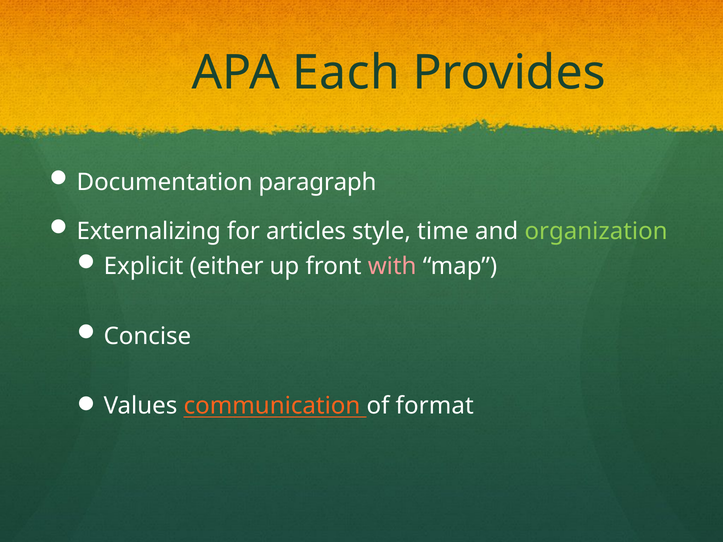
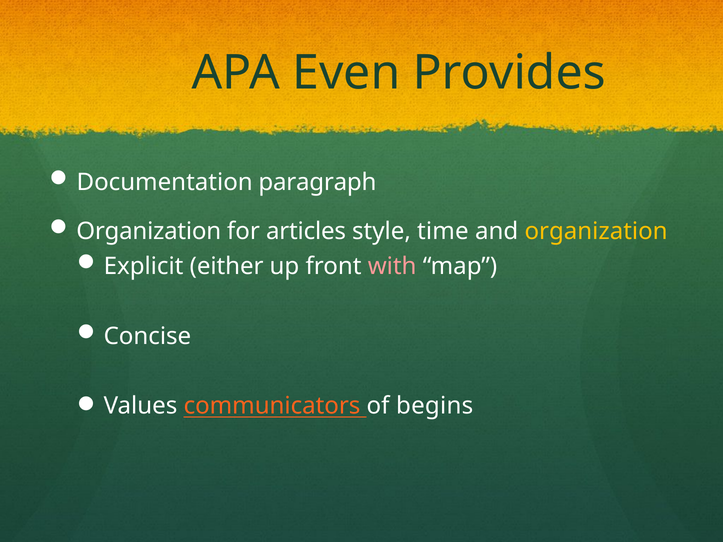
Each: Each -> Even (346, 73)
Externalizing: Externalizing -> Organization (149, 231)
organization colour: light green -> yellow (596, 231)
communication: communication -> communicators (272, 406)
format: format -> begins (435, 406)
